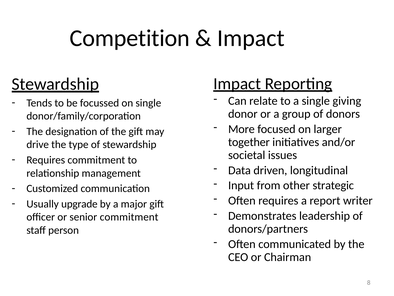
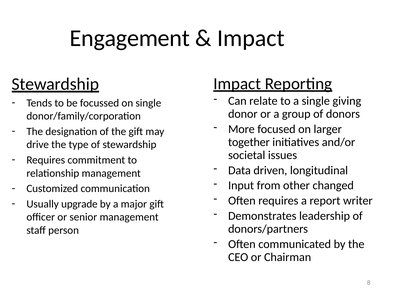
Competition: Competition -> Engagement (130, 38)
strategic: strategic -> changed (333, 185)
senior commitment: commitment -> management (129, 217)
